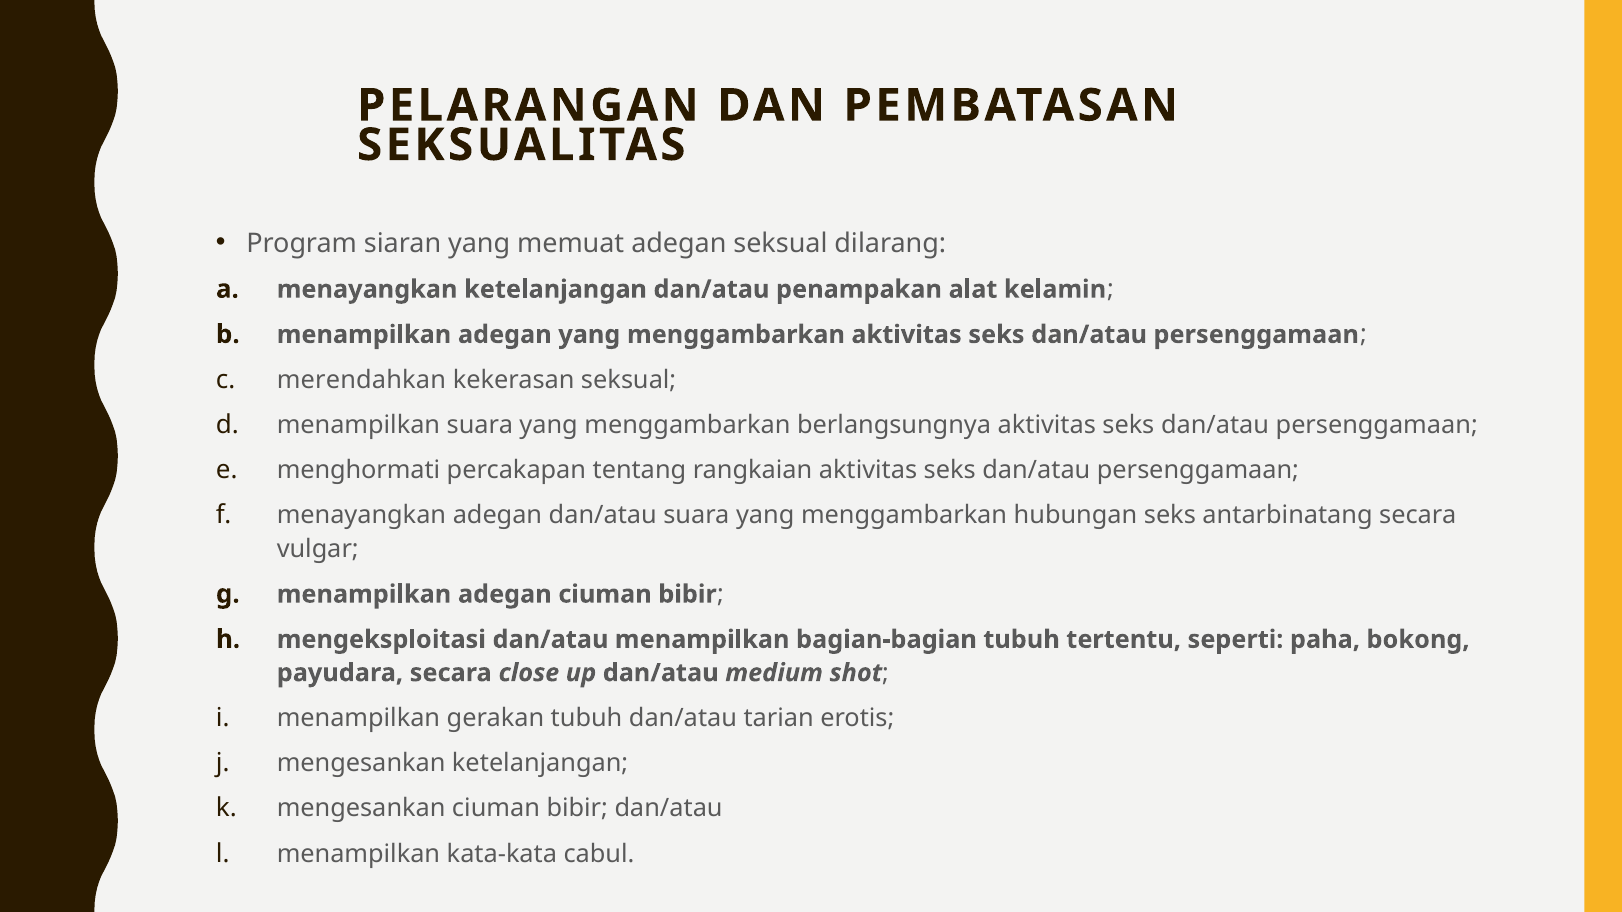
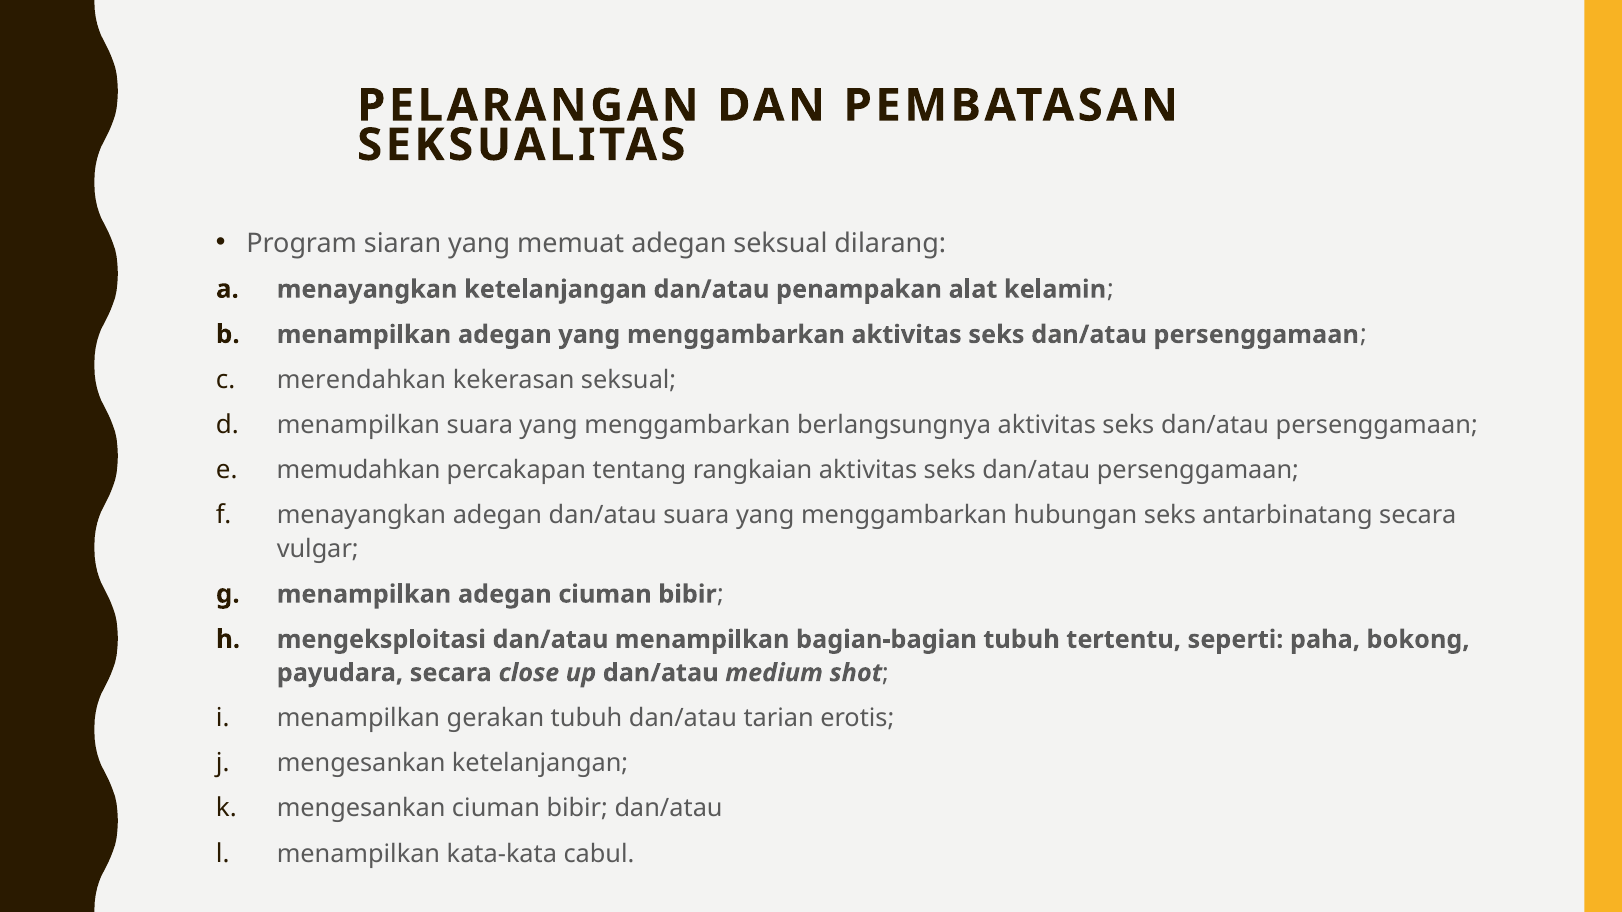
menghormati: menghormati -> memudahkan (359, 471)
